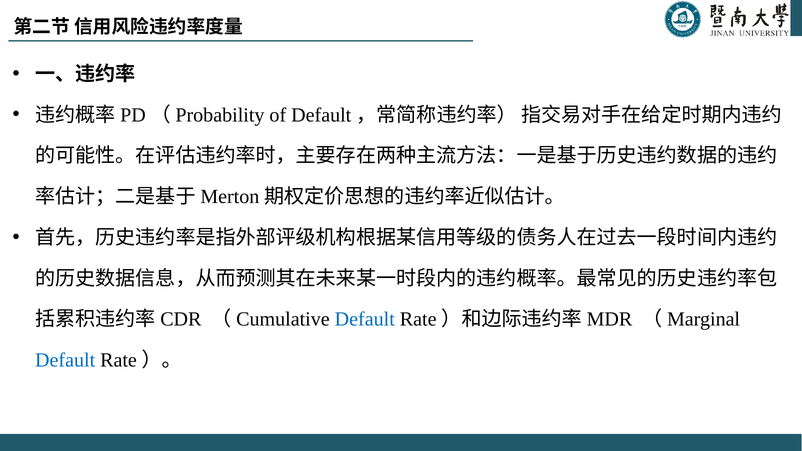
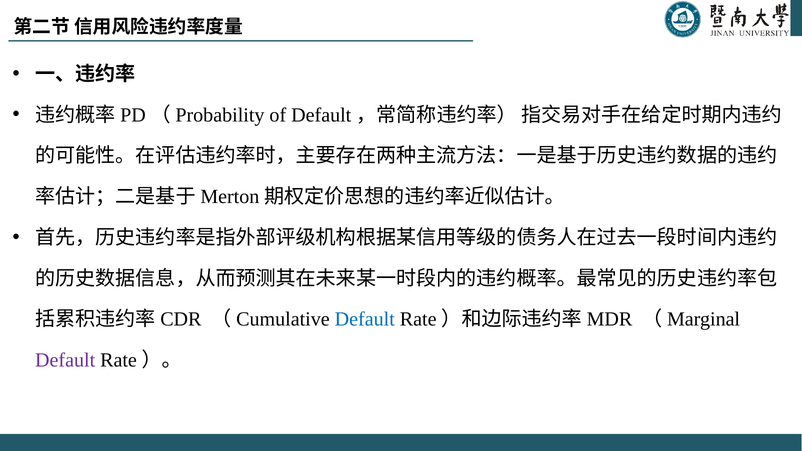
Default colour: blue -> purple (65, 360)
